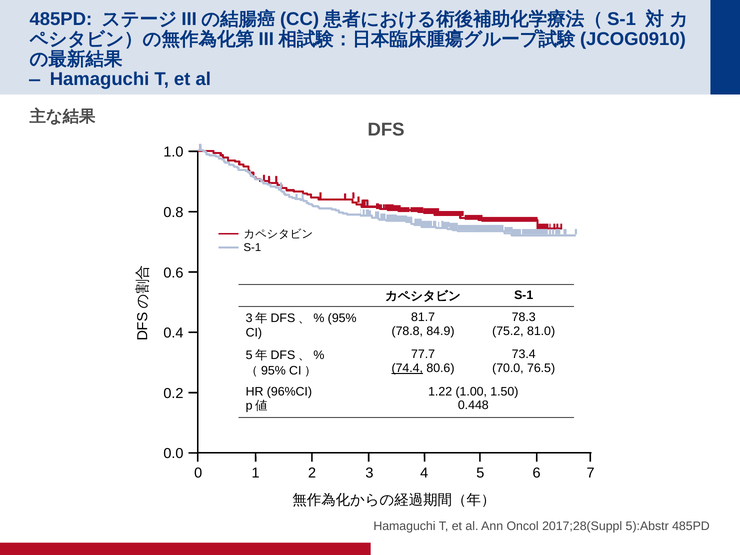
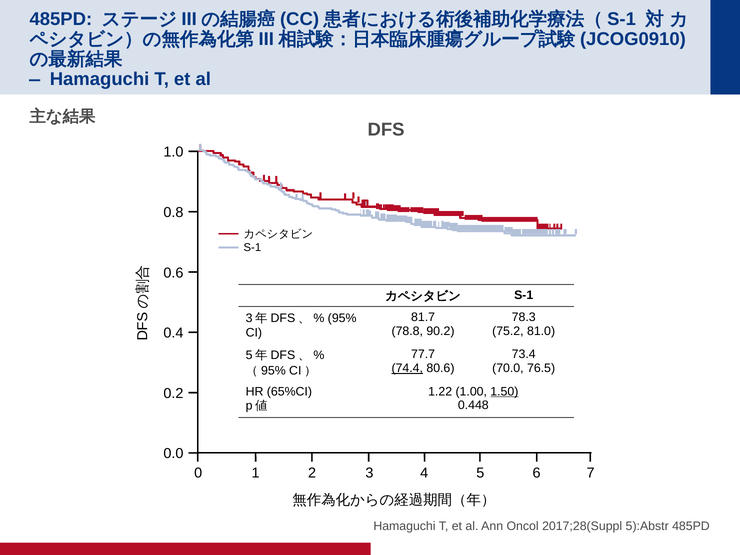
84.9: 84.9 -> 90.2 (440, 331)
96%CI: 96%CI -> 65%CI (289, 391)
1.50 underline: none -> present (504, 391)
